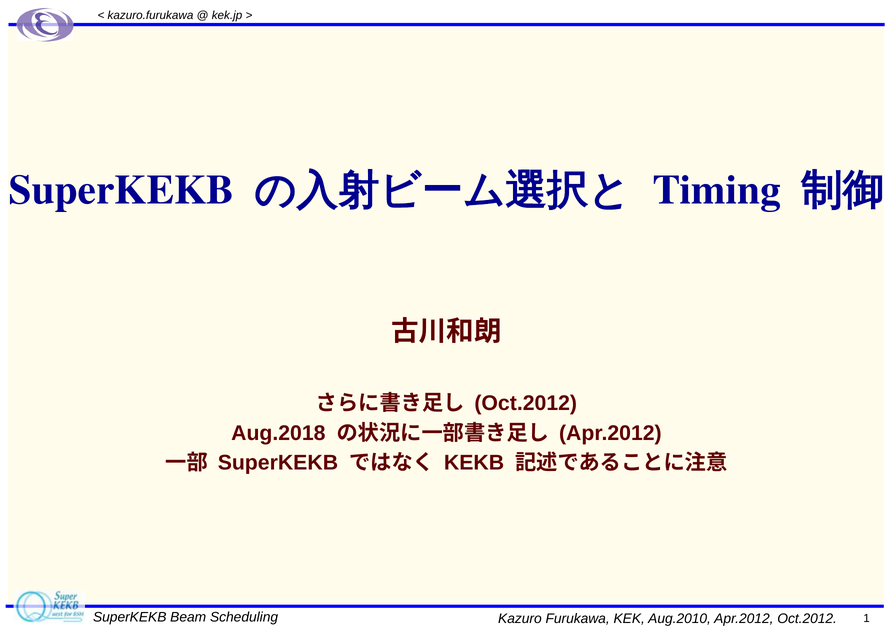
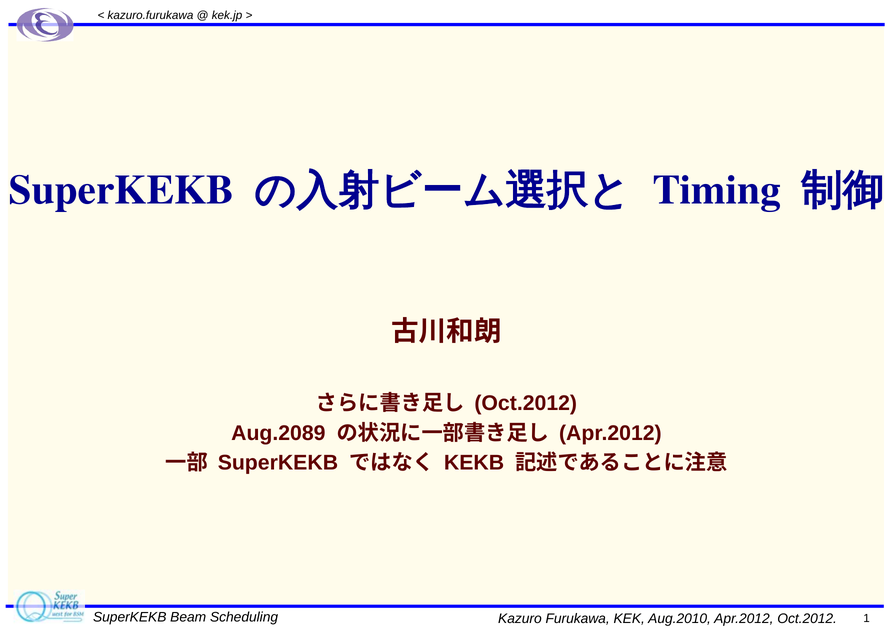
Aug.2018: Aug.2018 -> Aug.2089 (278, 433)
